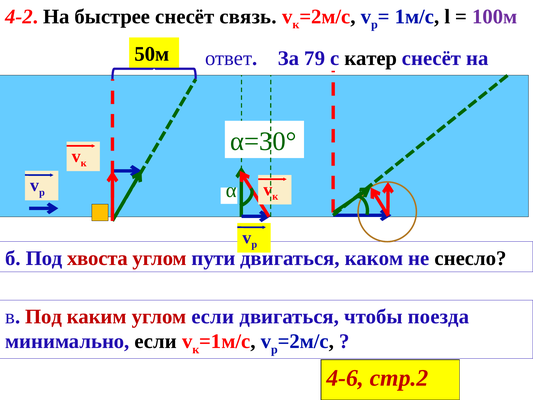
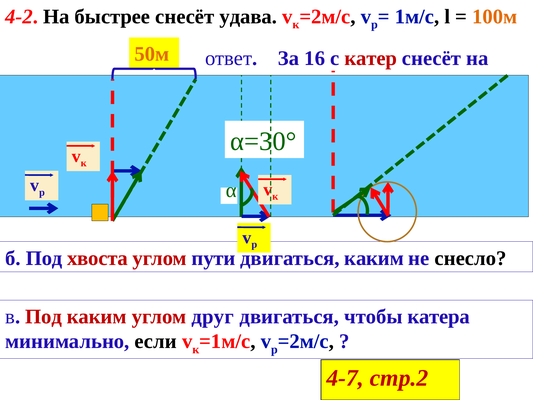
связь: связь -> удава (248, 17)
100м colour: purple -> orange (495, 17)
50м colour: black -> orange (152, 54)
79: 79 -> 16 (315, 58)
катер colour: black -> red (371, 58)
двигаться каком: каком -> каким (374, 258)
углом если: если -> друг (213, 316)
поезда: поезда -> катера (439, 316)
4-6: 4-6 -> 4-7 (345, 378)
